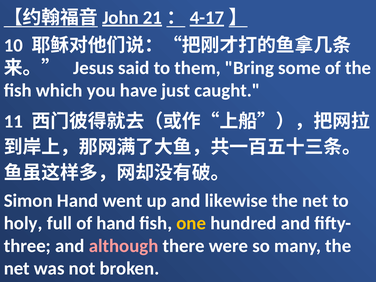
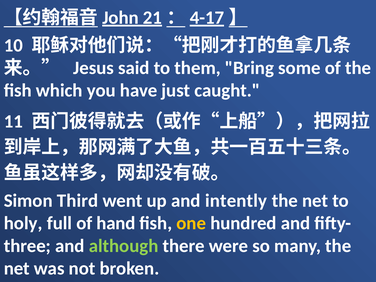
Simon Hand: Hand -> Third (78, 201)
likewise: likewise -> intently (236, 201)
although colour: pink -> light green (124, 246)
